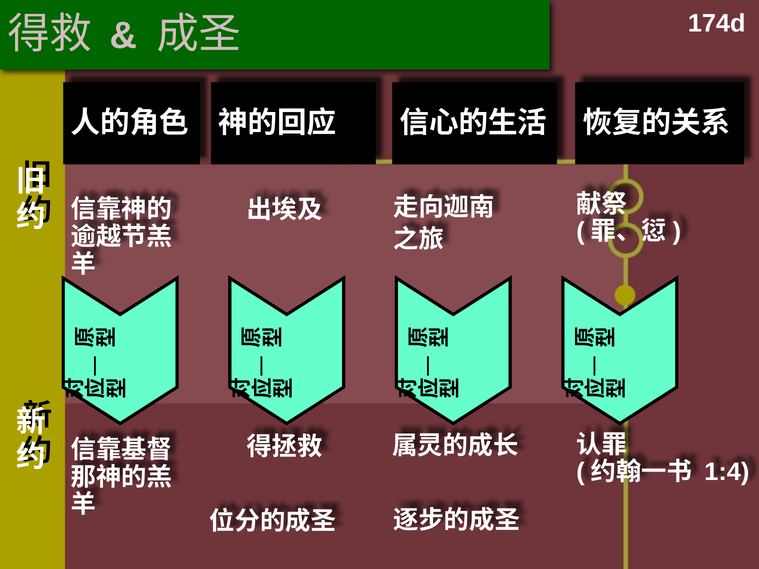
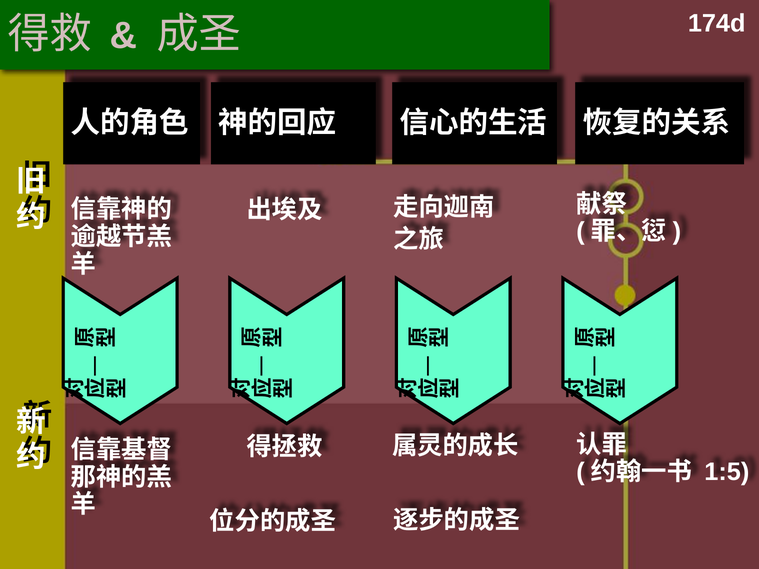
1:4: 1:4 -> 1:5 (727, 472)
